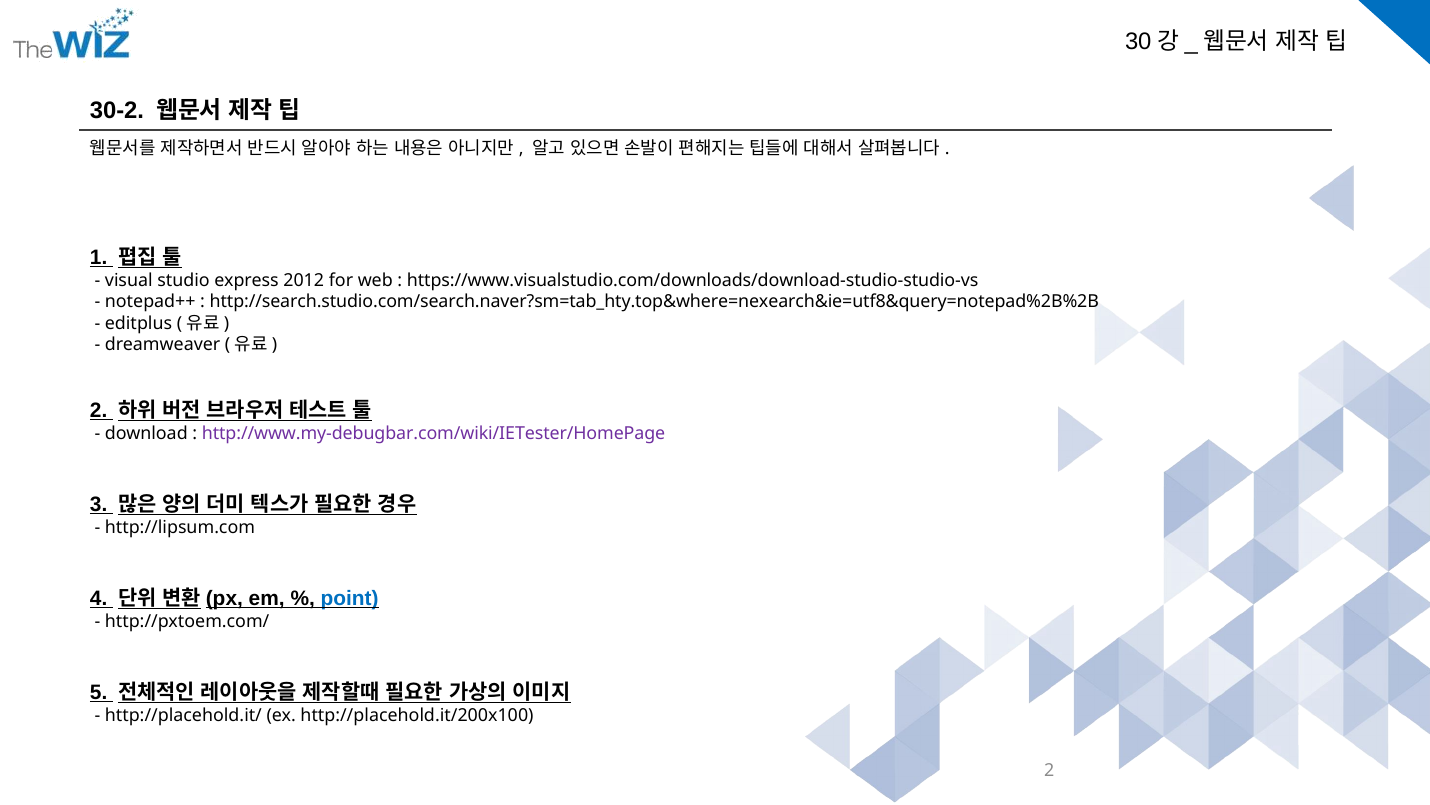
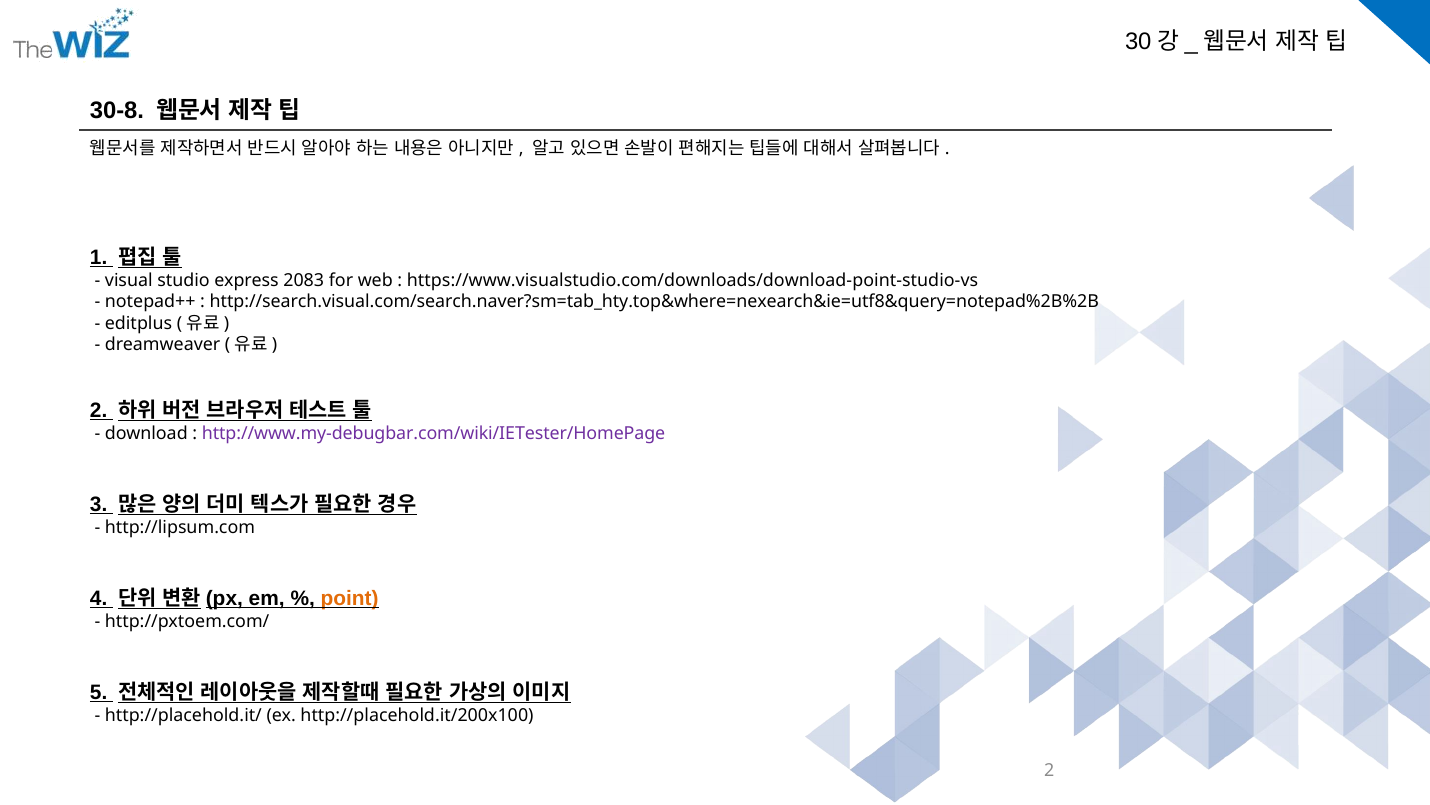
30-2: 30-2 -> 30-8 (117, 110)
2012: 2012 -> 2083 (304, 280)
https://www.visualstudio.com/downloads/download-studio-studio-vs: https://www.visualstudio.com/downloads/download-studio-studio-vs -> https://www.visualstudio.com/downloads/download-point-studio-vs (693, 280)
http://search.studio.com/search.naver?sm=tab_hty.top&where=nexearch&ie=utf8&query=notepad%2B%2B: http://search.studio.com/search.naver?sm=tab_hty.top&where=nexearch&ie=utf8&query=notepad%2B%2B -> http://search.visual.com/search.naver?sm=tab_hty.top&where=nexearch&ie=utf8&query=notepad%2B%2B (654, 302)
point colour: blue -> orange (350, 598)
